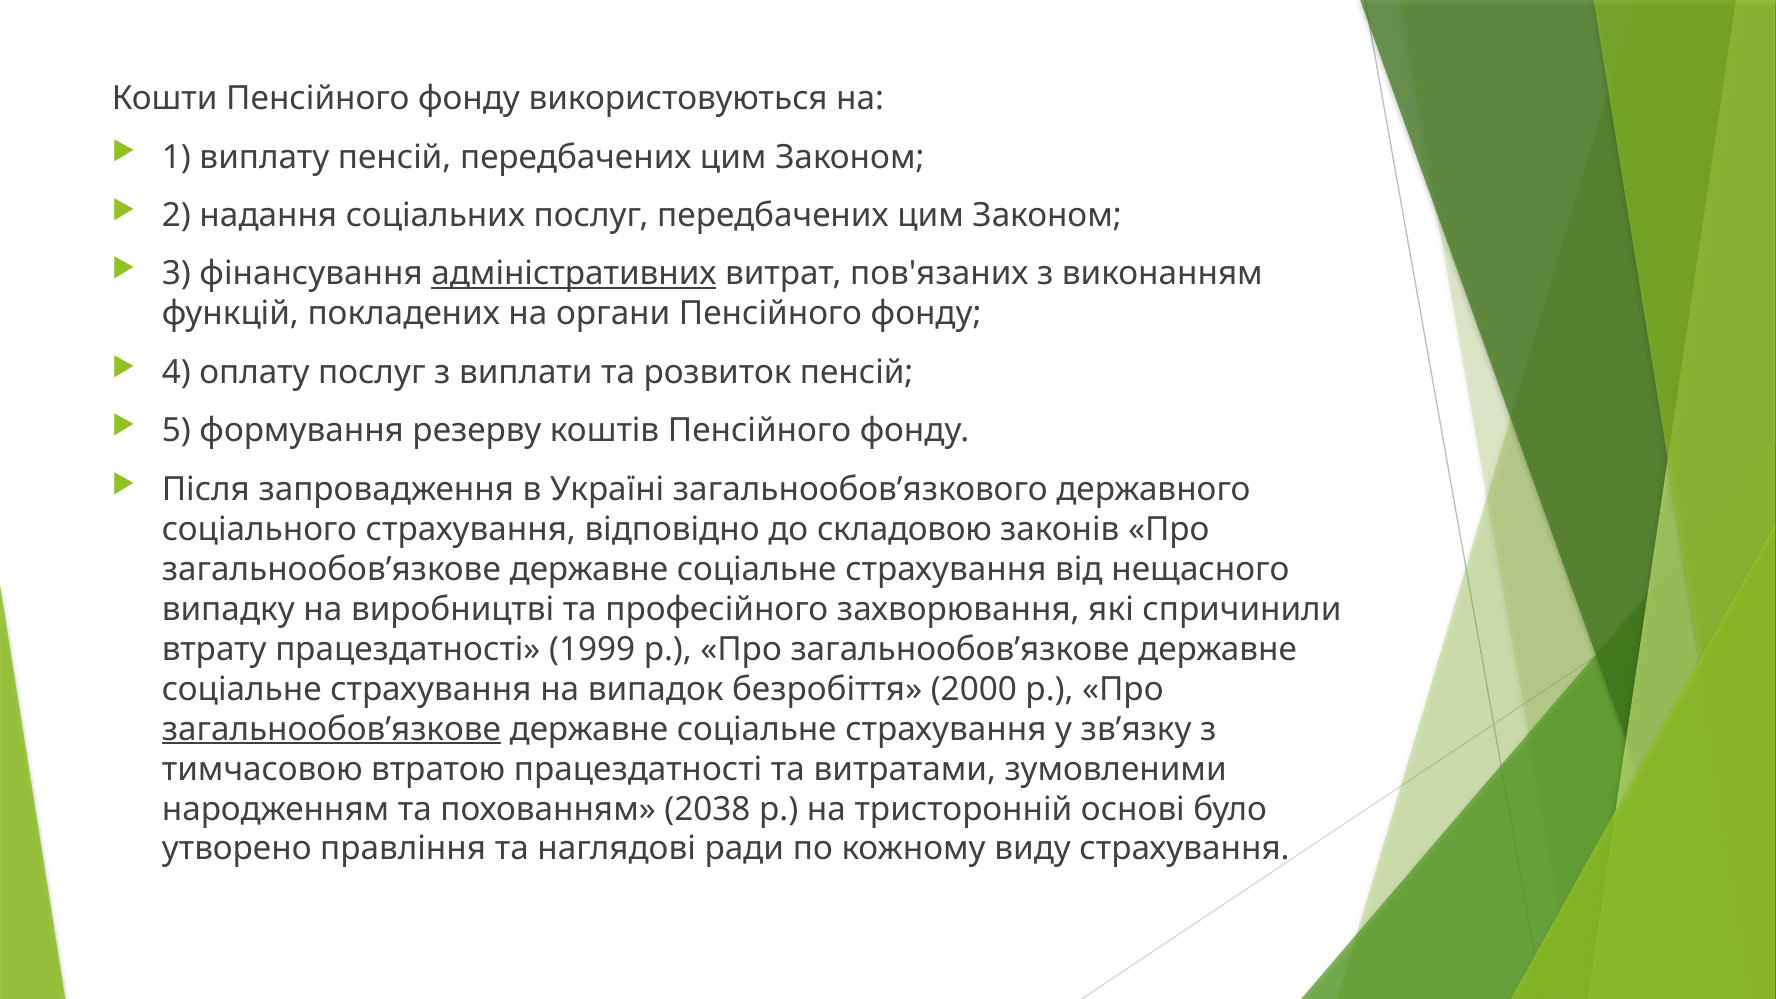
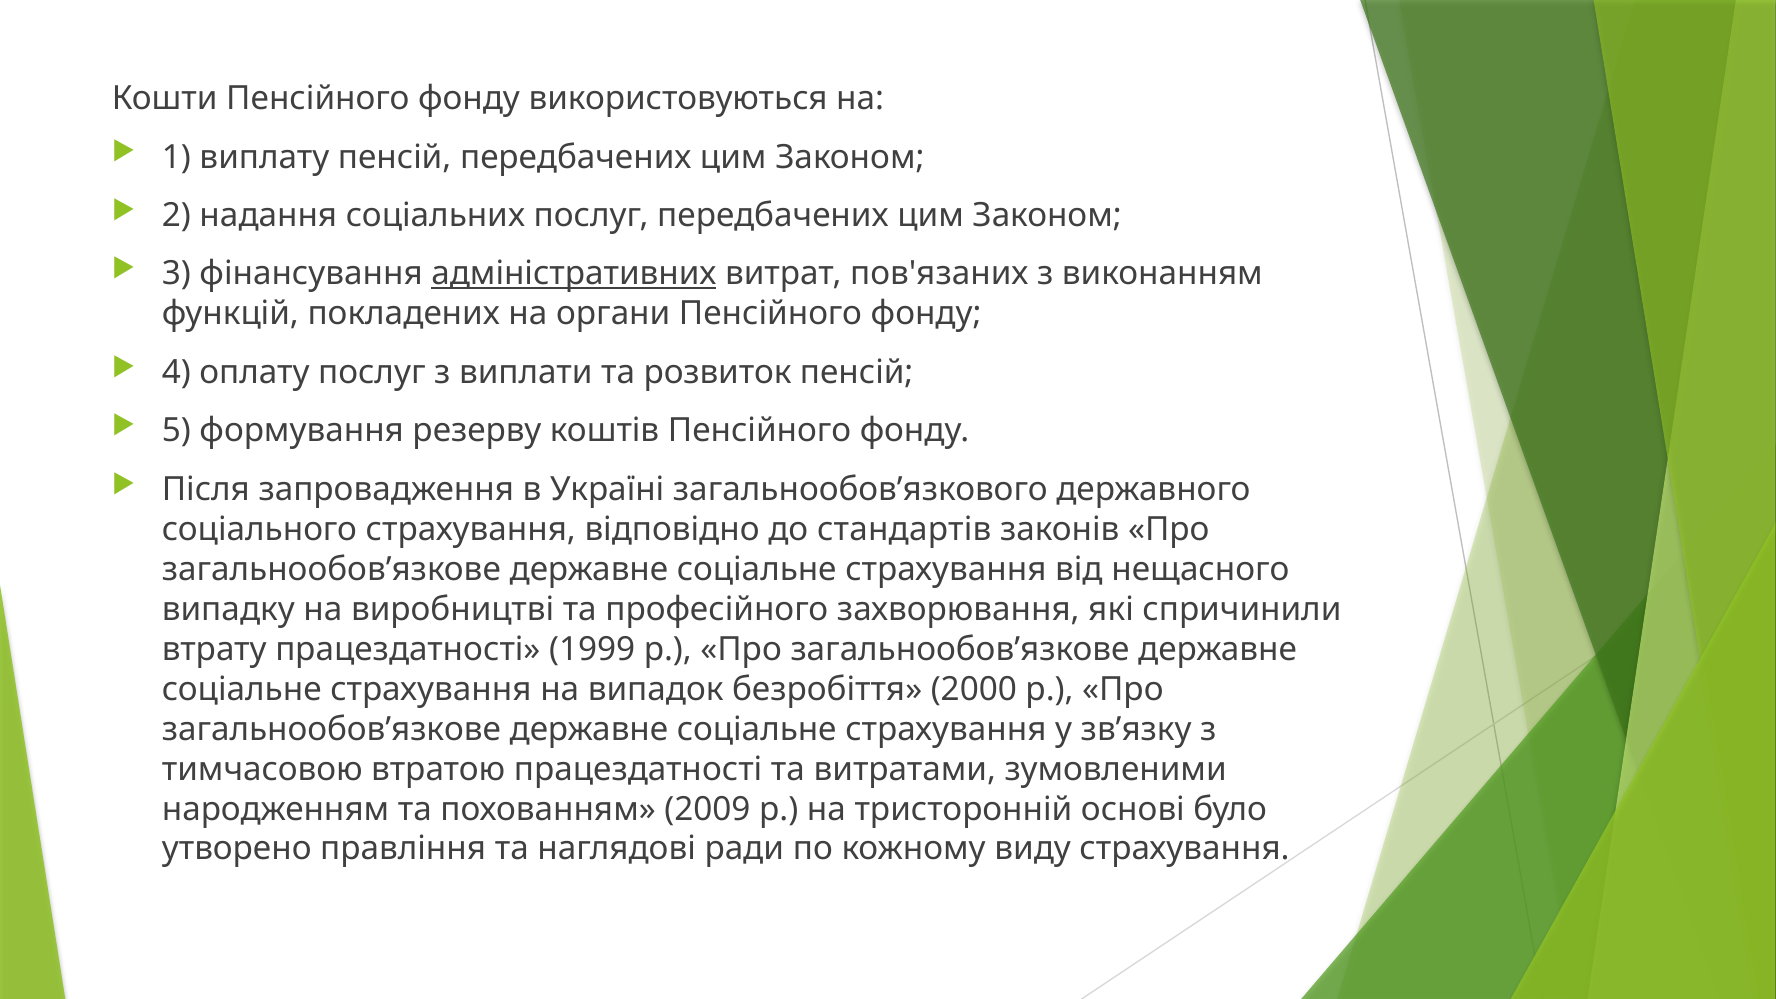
складовою: складовою -> стандартів (904, 529)
загальнообов’язкове underline: present -> none (331, 729)
2038: 2038 -> 2009 (707, 809)
